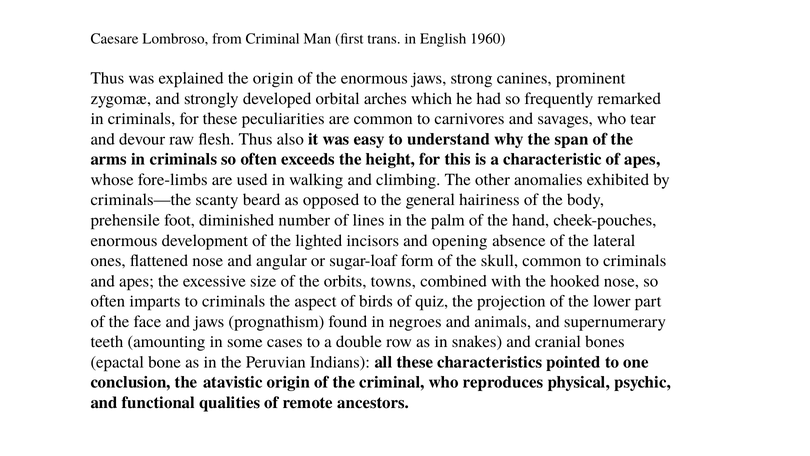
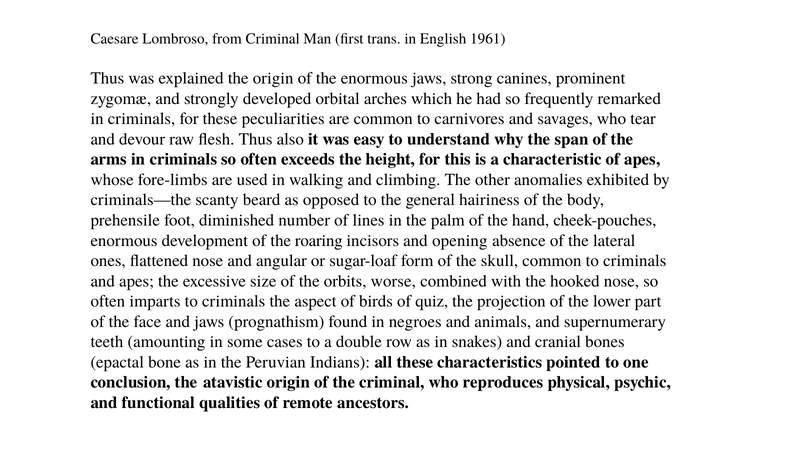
1960: 1960 -> 1961 (488, 39)
lighted: lighted -> roaring (319, 240)
towns: towns -> worse (393, 281)
